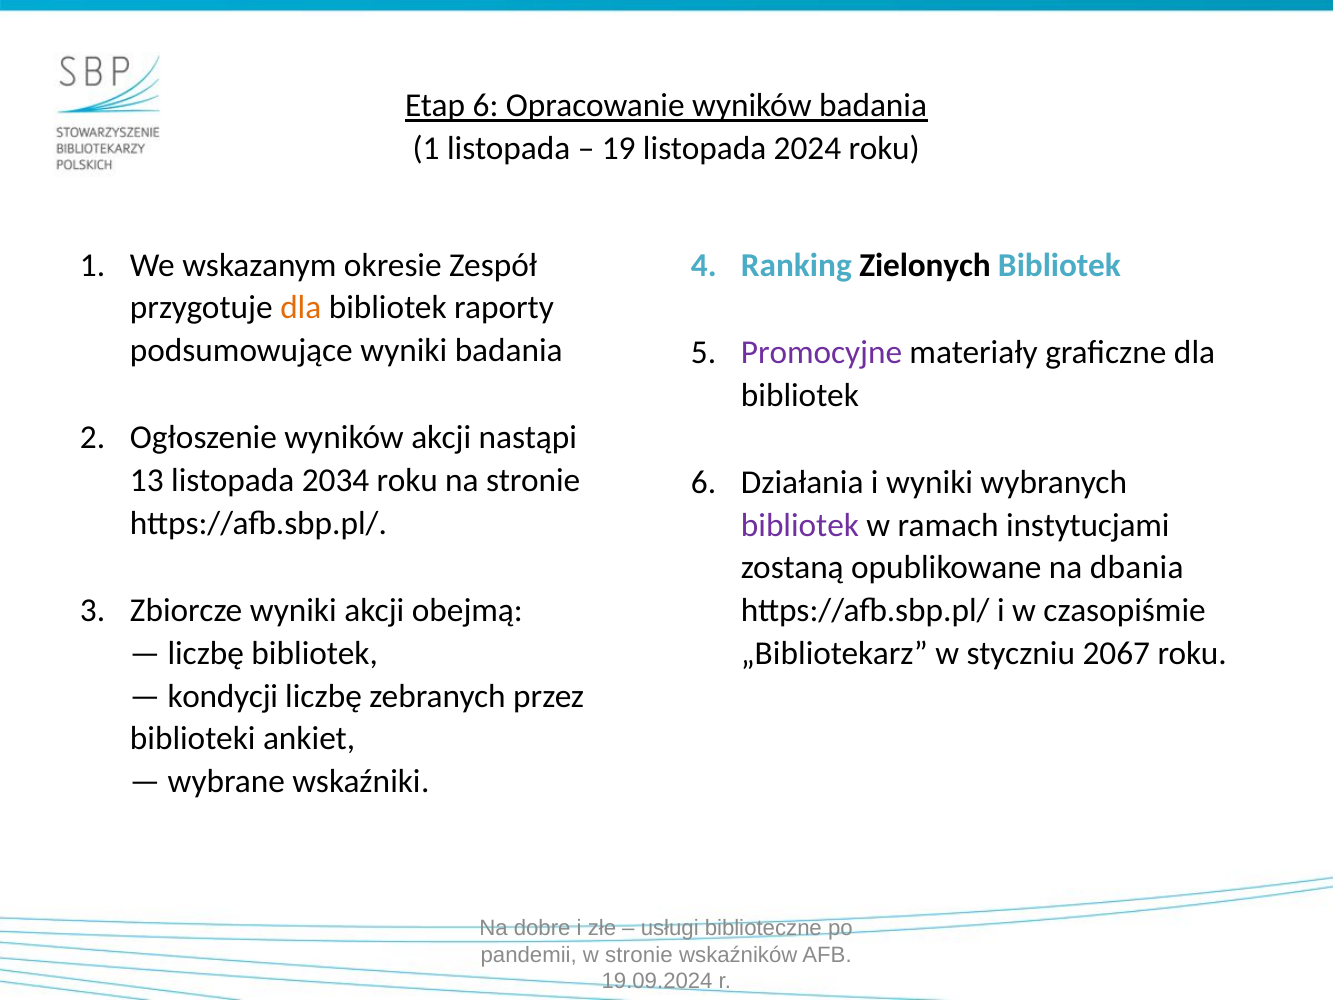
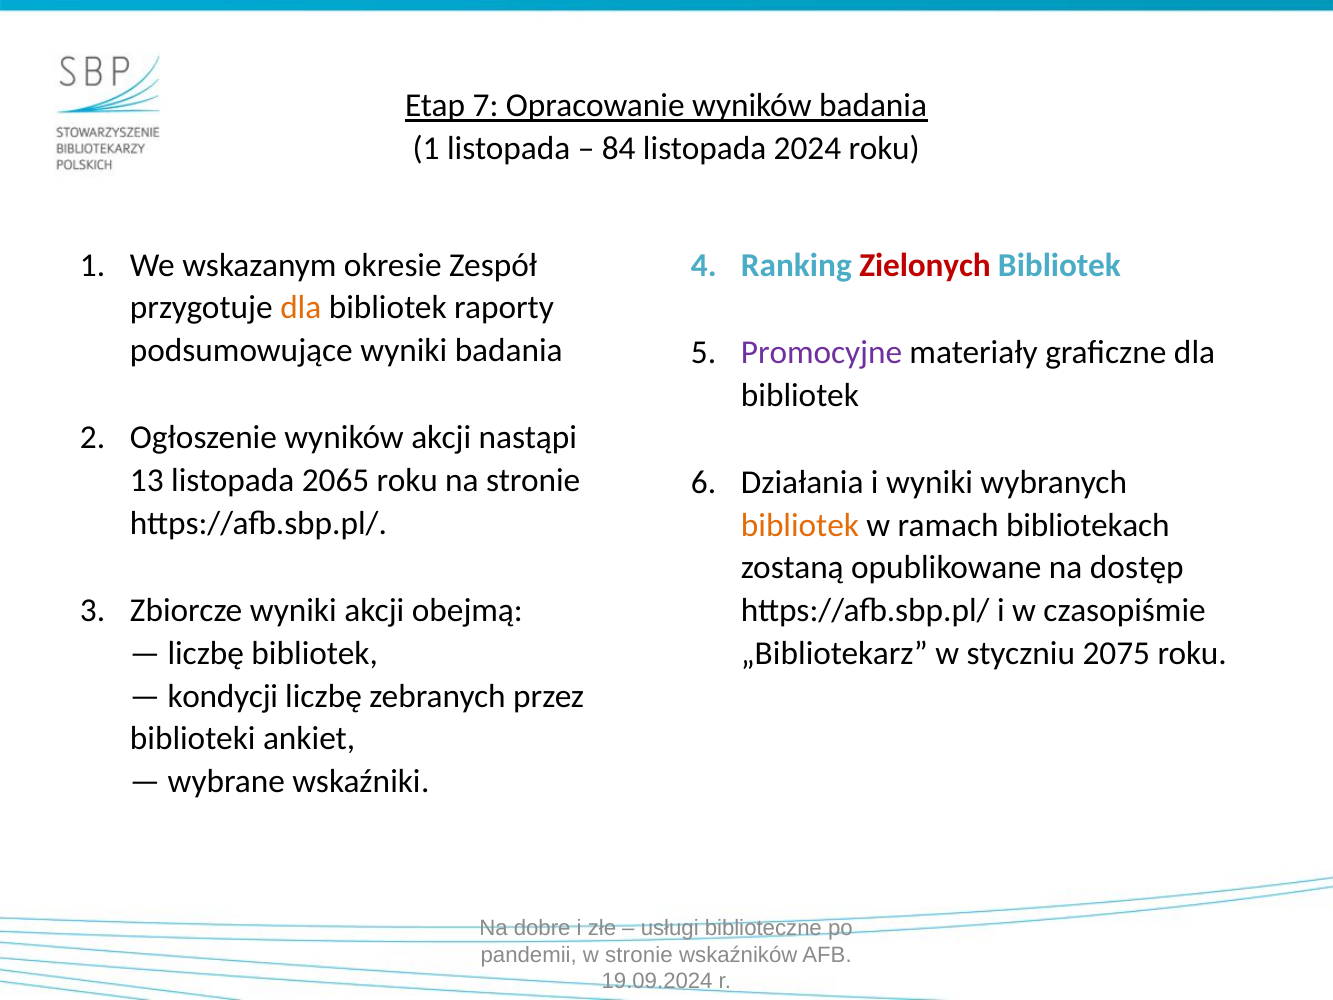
Etap 6: 6 -> 7 (486, 106)
19: 19 -> 84 (619, 148)
Zielonych colour: black -> red (925, 265)
2034: 2034 -> 2065 (336, 481)
bibliotek colour: purple -> orange (800, 525)
instytucjami: instytucjami -> bibliotekach (1088, 525)
dbania: dbania -> dostęp (1137, 568)
2067: 2067 -> 2075 (1116, 653)
